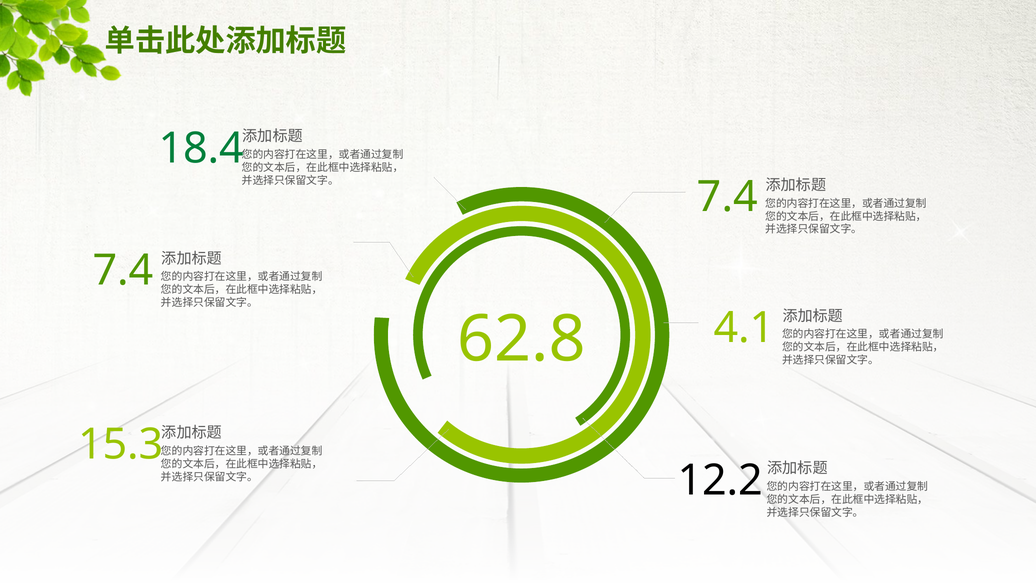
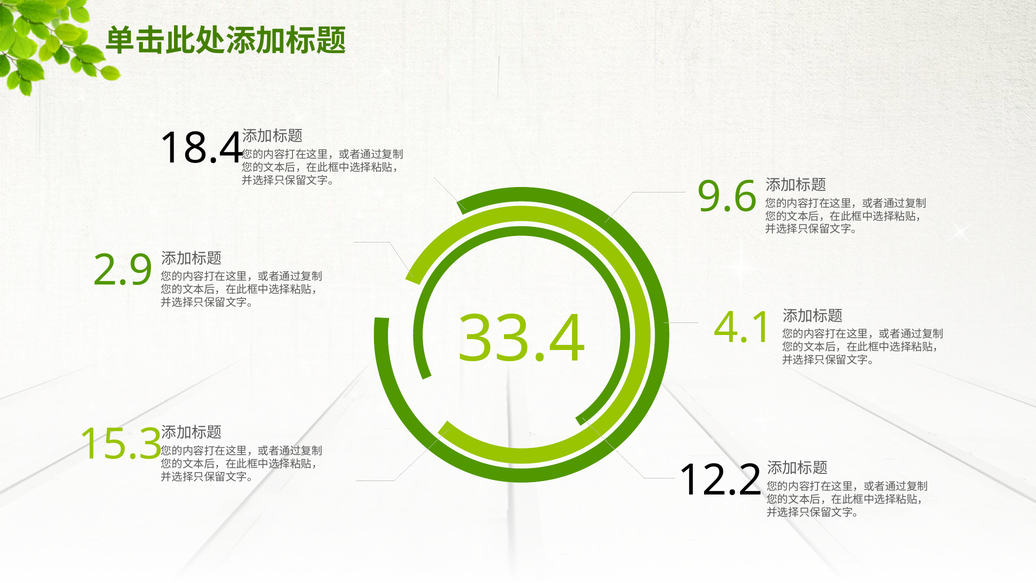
18.4 colour: green -> black (201, 148)
7.4: 7.4 -> 9.6 (727, 197)
7.4: 7.4 -> 2.9 (123, 271)
62.8: 62.8 -> 33.4 (522, 339)
